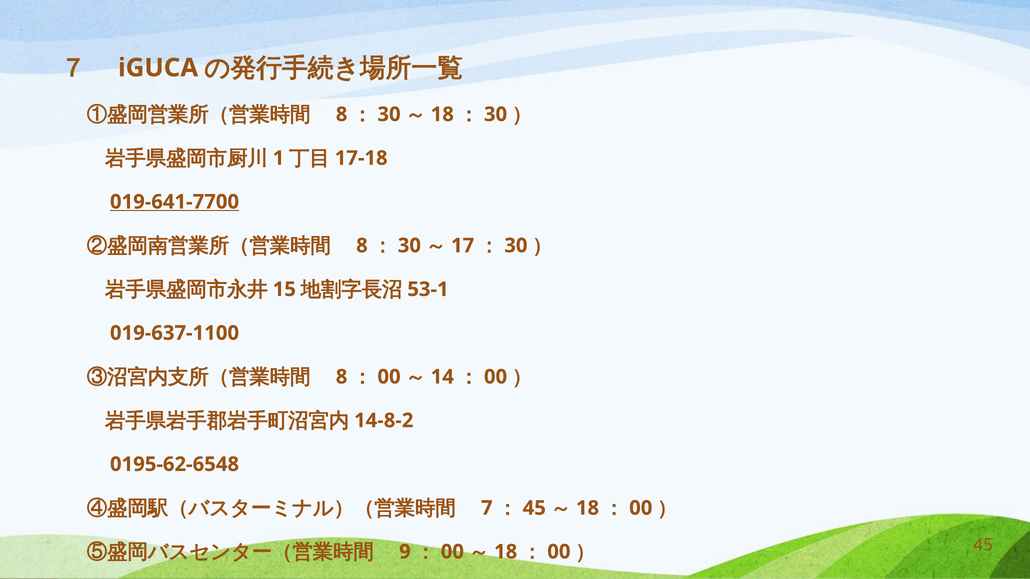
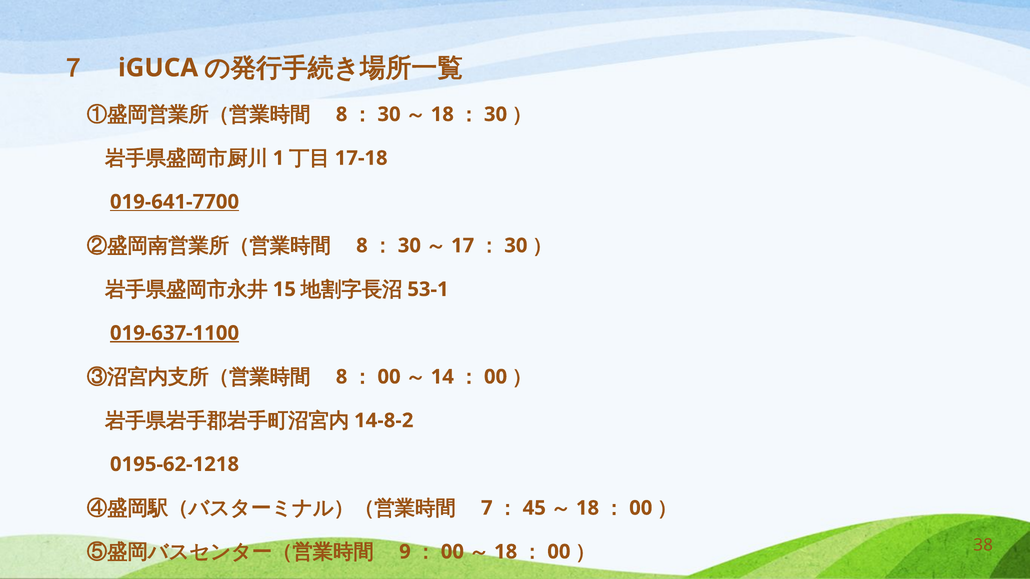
019-637-1100 underline: none -> present (175, 333)
0195-62-6548: 0195-62-6548 -> 0195-62-1218 (175, 465)
45: 45 -> 38 (983, 545)
